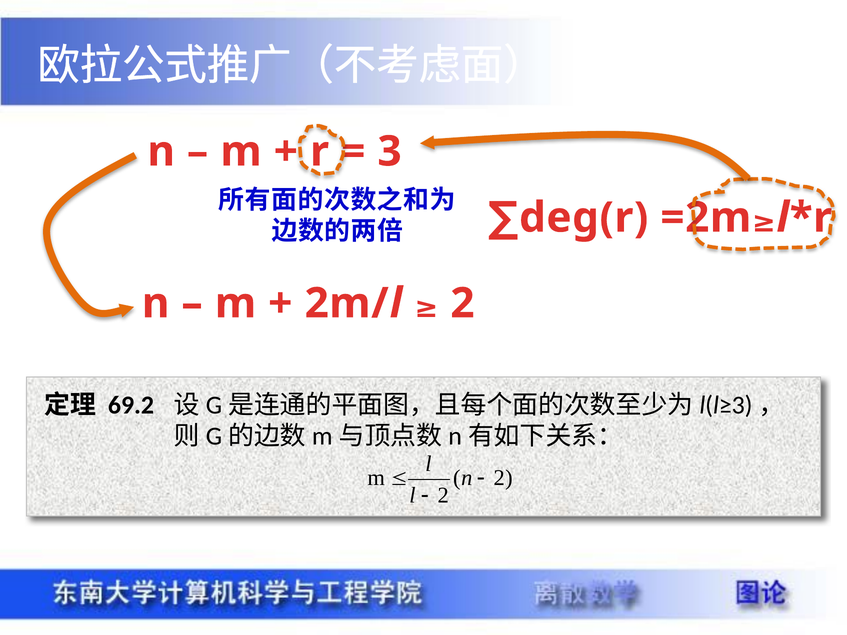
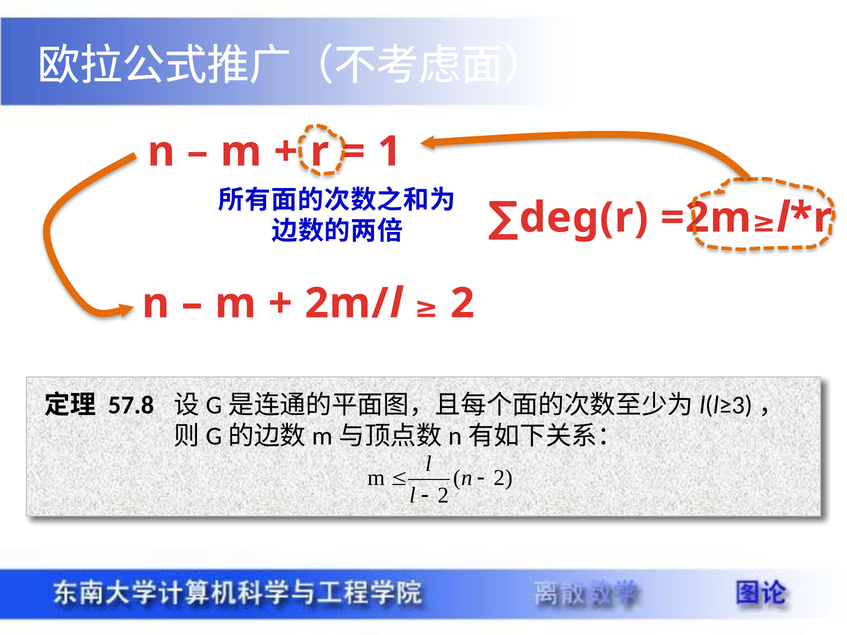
3: 3 -> 1 (390, 152)
69.2: 69.2 -> 57.8 (131, 405)
